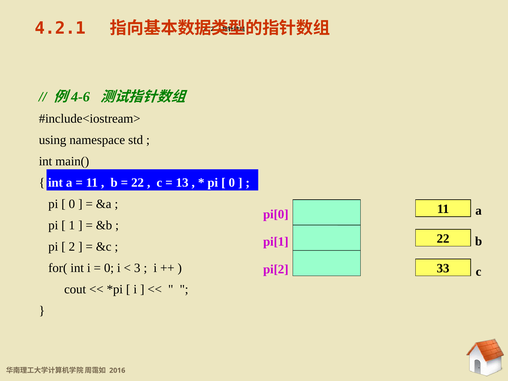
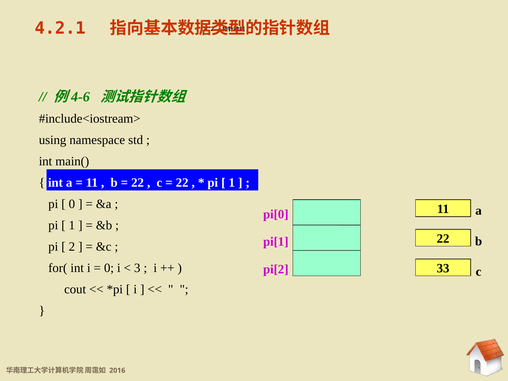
13: 13 -> 22 (182, 183)
0: 0 -> 1 (232, 183)
